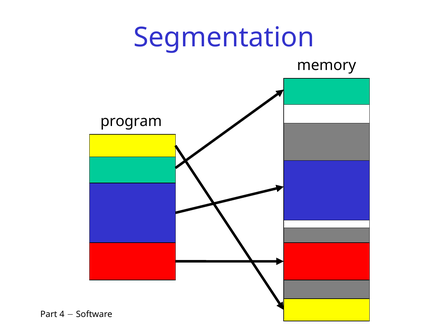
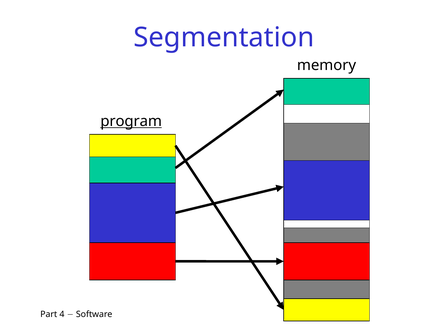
program underline: none -> present (131, 121)
